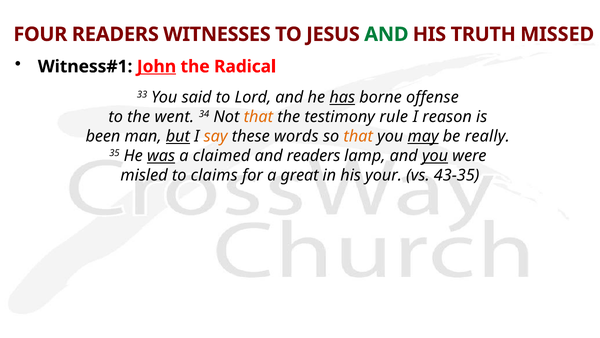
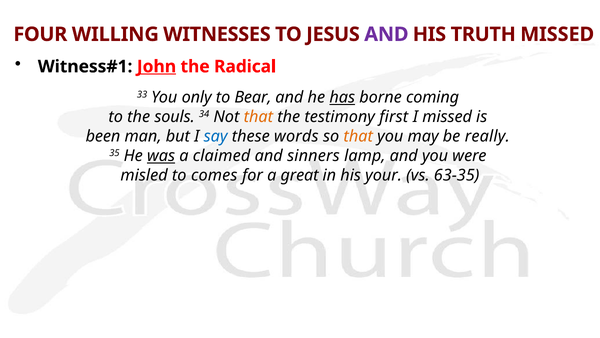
FOUR READERS: READERS -> WILLING (115, 34)
AND colour: green -> purple (386, 34)
said: said -> only (197, 97)
Lord: Lord -> Bear (253, 97)
offense: offense -> coming (433, 97)
went: went -> souls (175, 117)
rule: rule -> first (394, 117)
I reason: reason -> missed (447, 117)
but underline: present -> none (178, 136)
say colour: orange -> blue (216, 136)
may underline: present -> none (423, 136)
and readers: readers -> sinners (313, 156)
you underline: present -> none (435, 156)
claims: claims -> comes (214, 175)
43-35: 43-35 -> 63-35 (457, 175)
